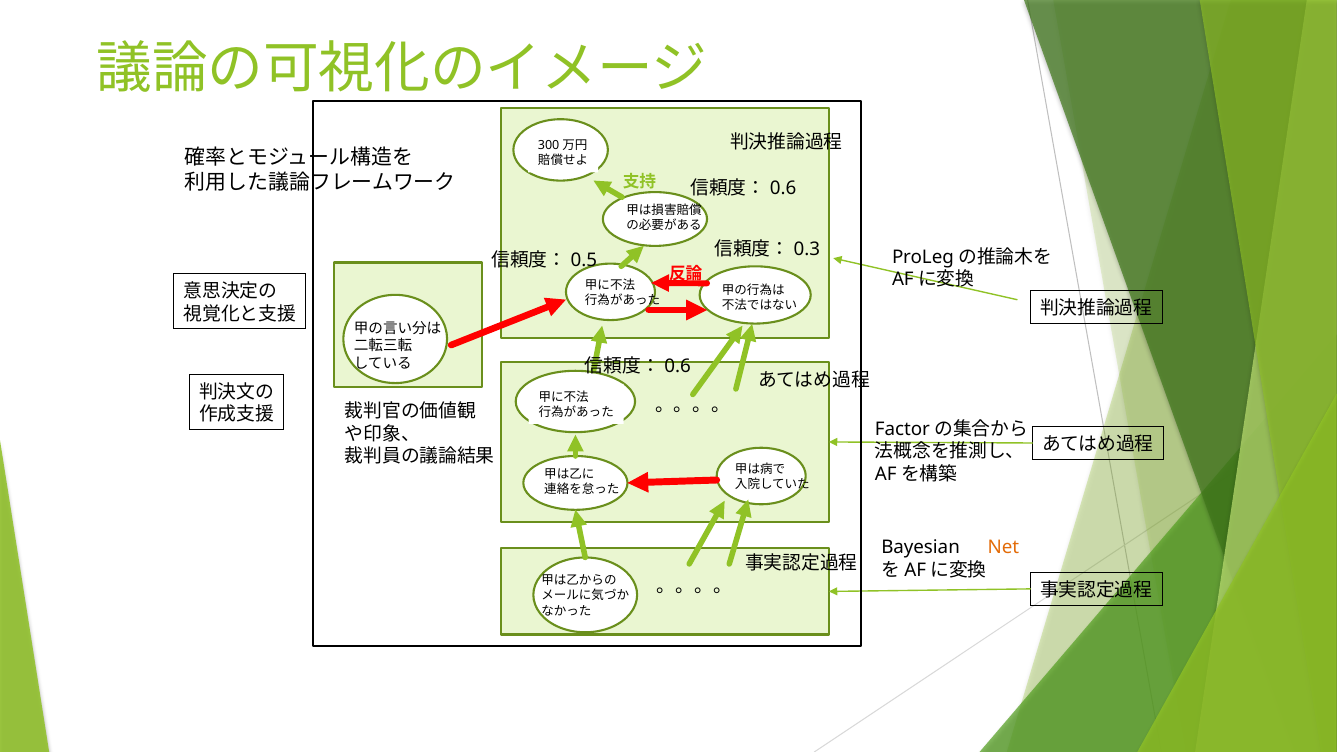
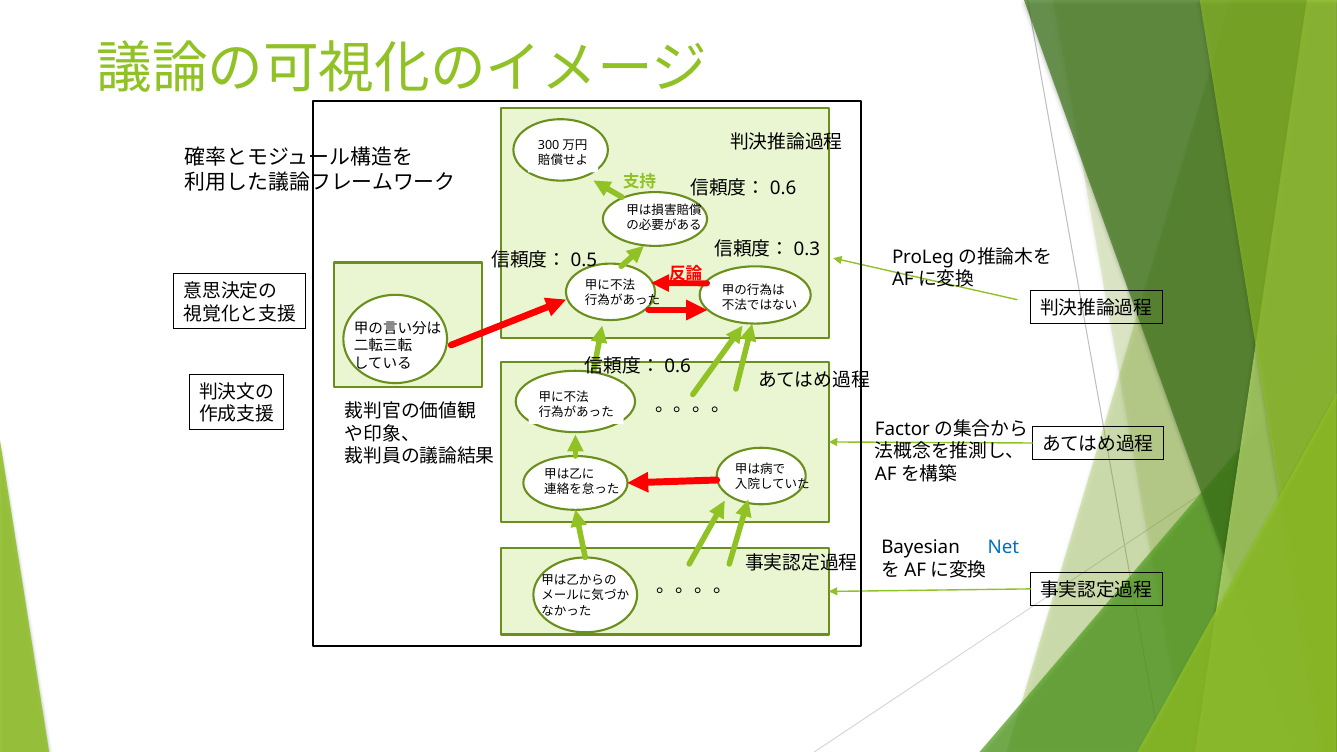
Net colour: orange -> blue (1003, 548)
